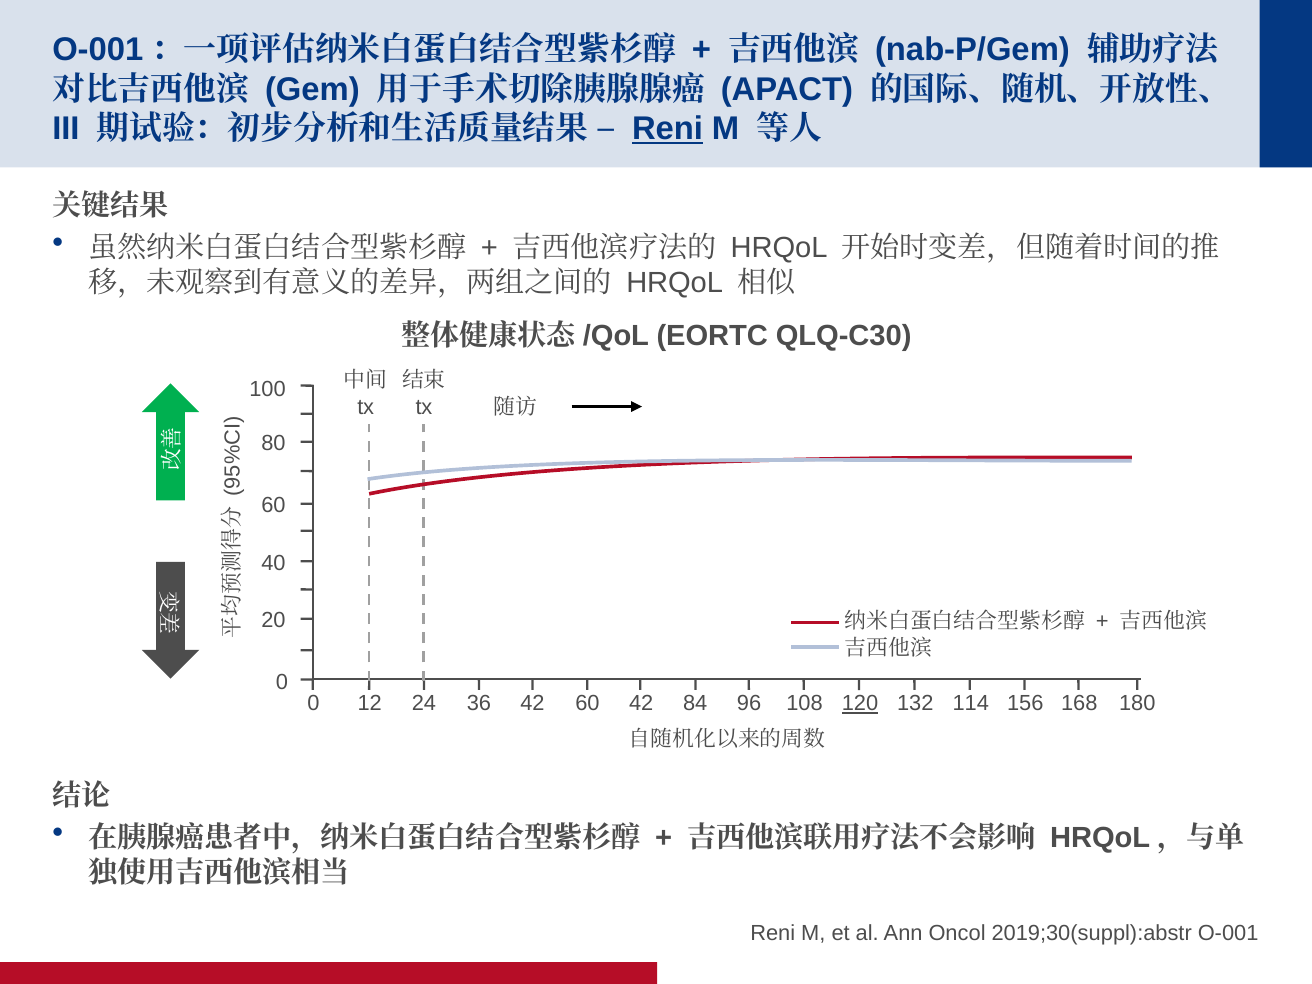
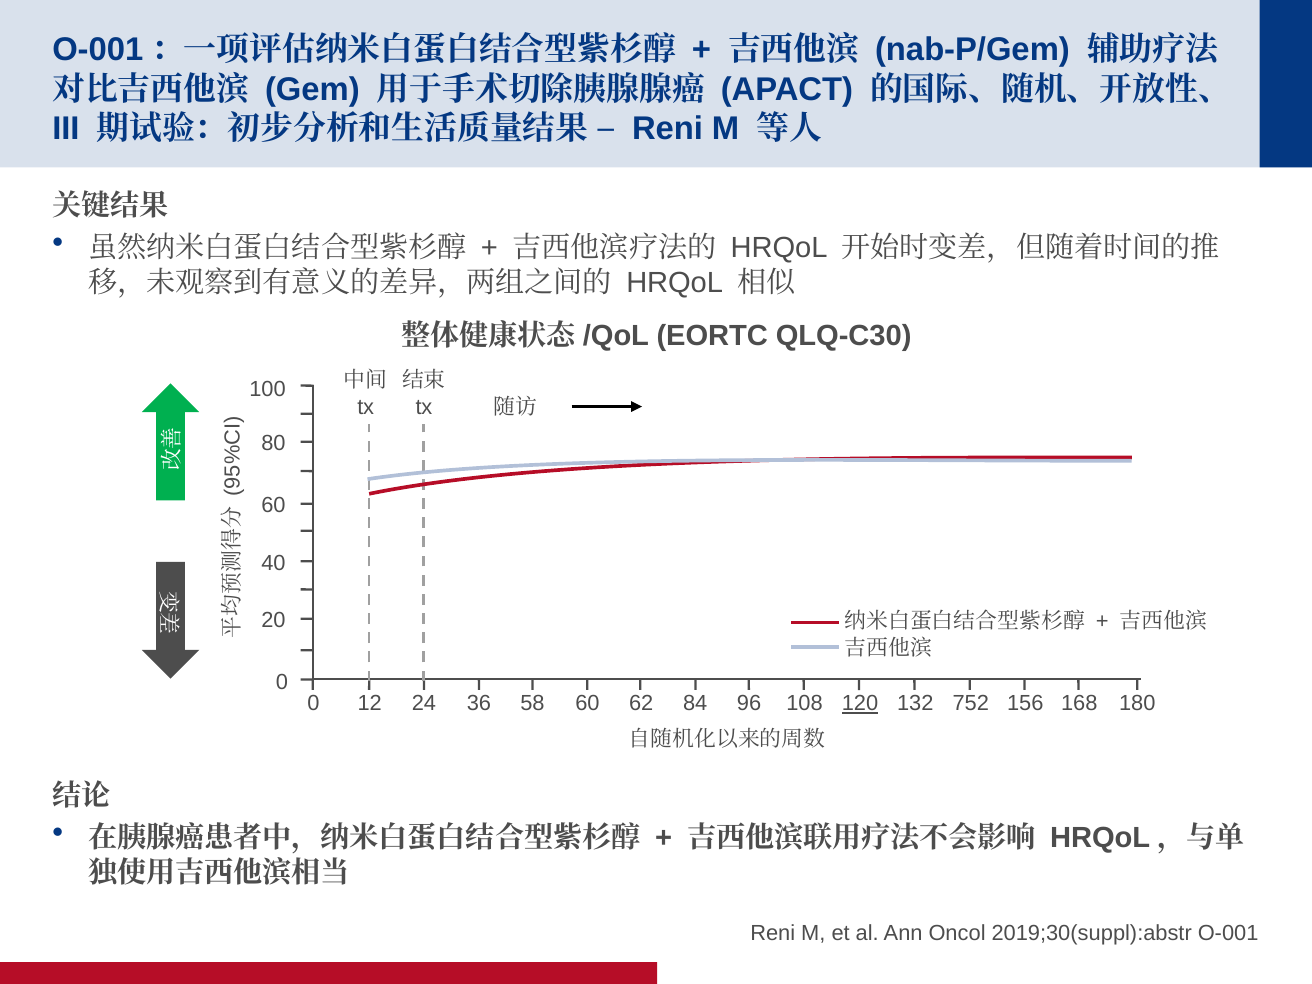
Reni underline: present -> none (668, 129)
36 42: 42 -> 58 (532, 704)
60 42: 42 -> 62 (641, 704)
114: 114 -> 752 (971, 704)
